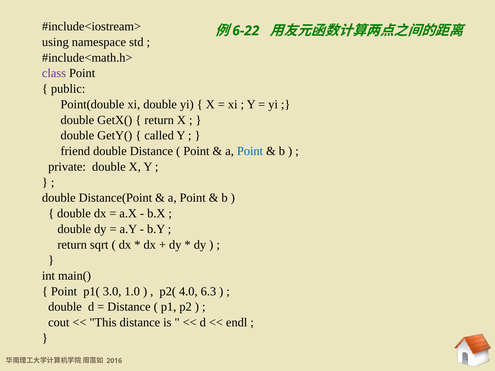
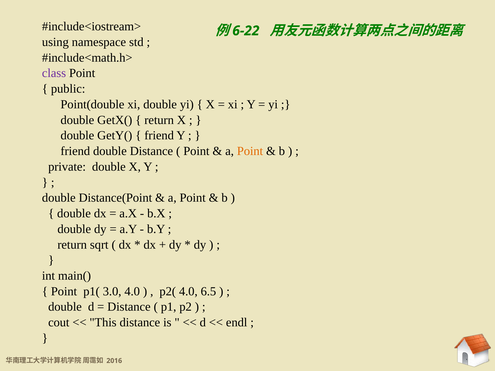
called: called -> friend (159, 136)
Point colour: blue -> orange (250, 151)
3.0 1.0: 1.0 -> 4.0 (132, 292)
6.3: 6.3 -> 6.5 (208, 292)
